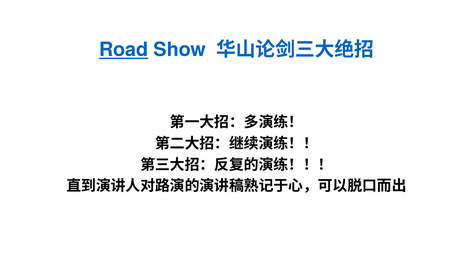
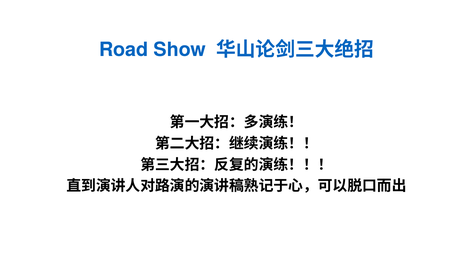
Road underline: present -> none (124, 50)
